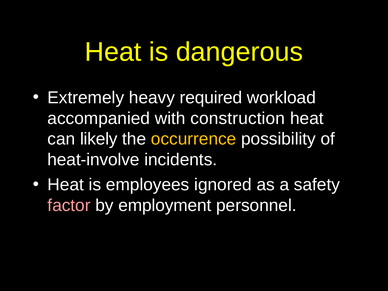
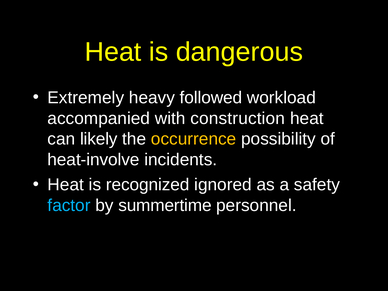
required: required -> followed (211, 98)
employees: employees -> recognized (148, 185)
factor colour: pink -> light blue (69, 205)
employment: employment -> summertime (165, 205)
